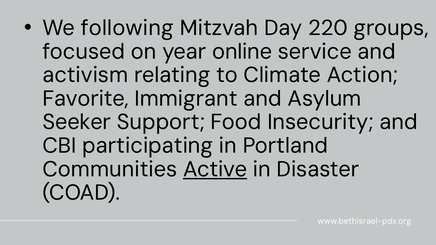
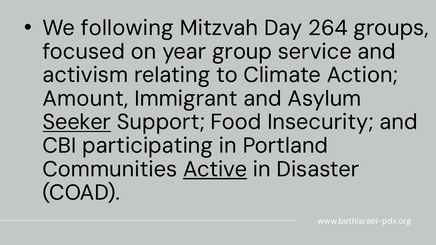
220: 220 -> 264 (328, 28)
online: online -> group (242, 52)
Favorite: Favorite -> Amount (86, 99)
Seeker underline: none -> present (77, 122)
